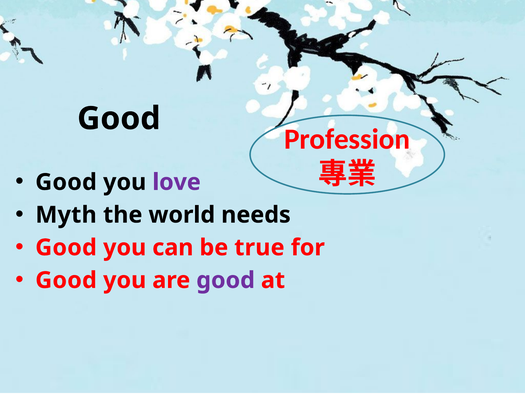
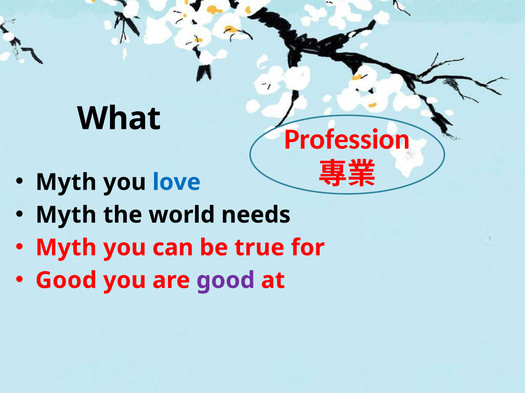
Good: Good -> What (119, 118)
Good: Good -> Myth (66, 182)
love colour: purple -> blue (177, 182)
Good: Good -> Myth (66, 247)
